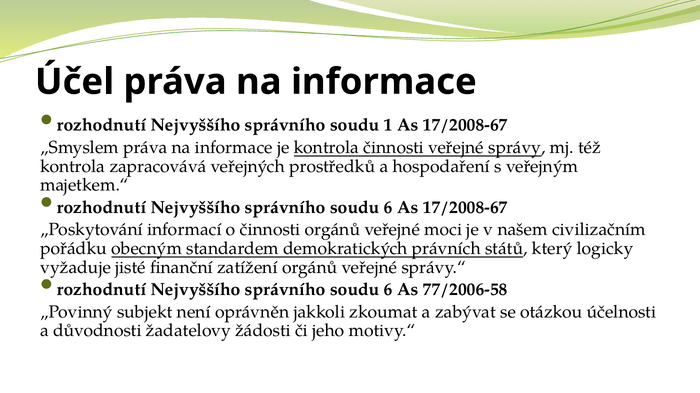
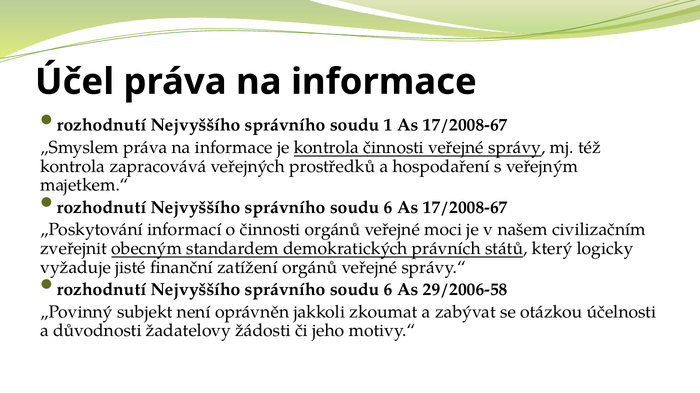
pořádku: pořádku -> zveřejnit (74, 249)
77/2006-58: 77/2006-58 -> 29/2006-58 (465, 290)
